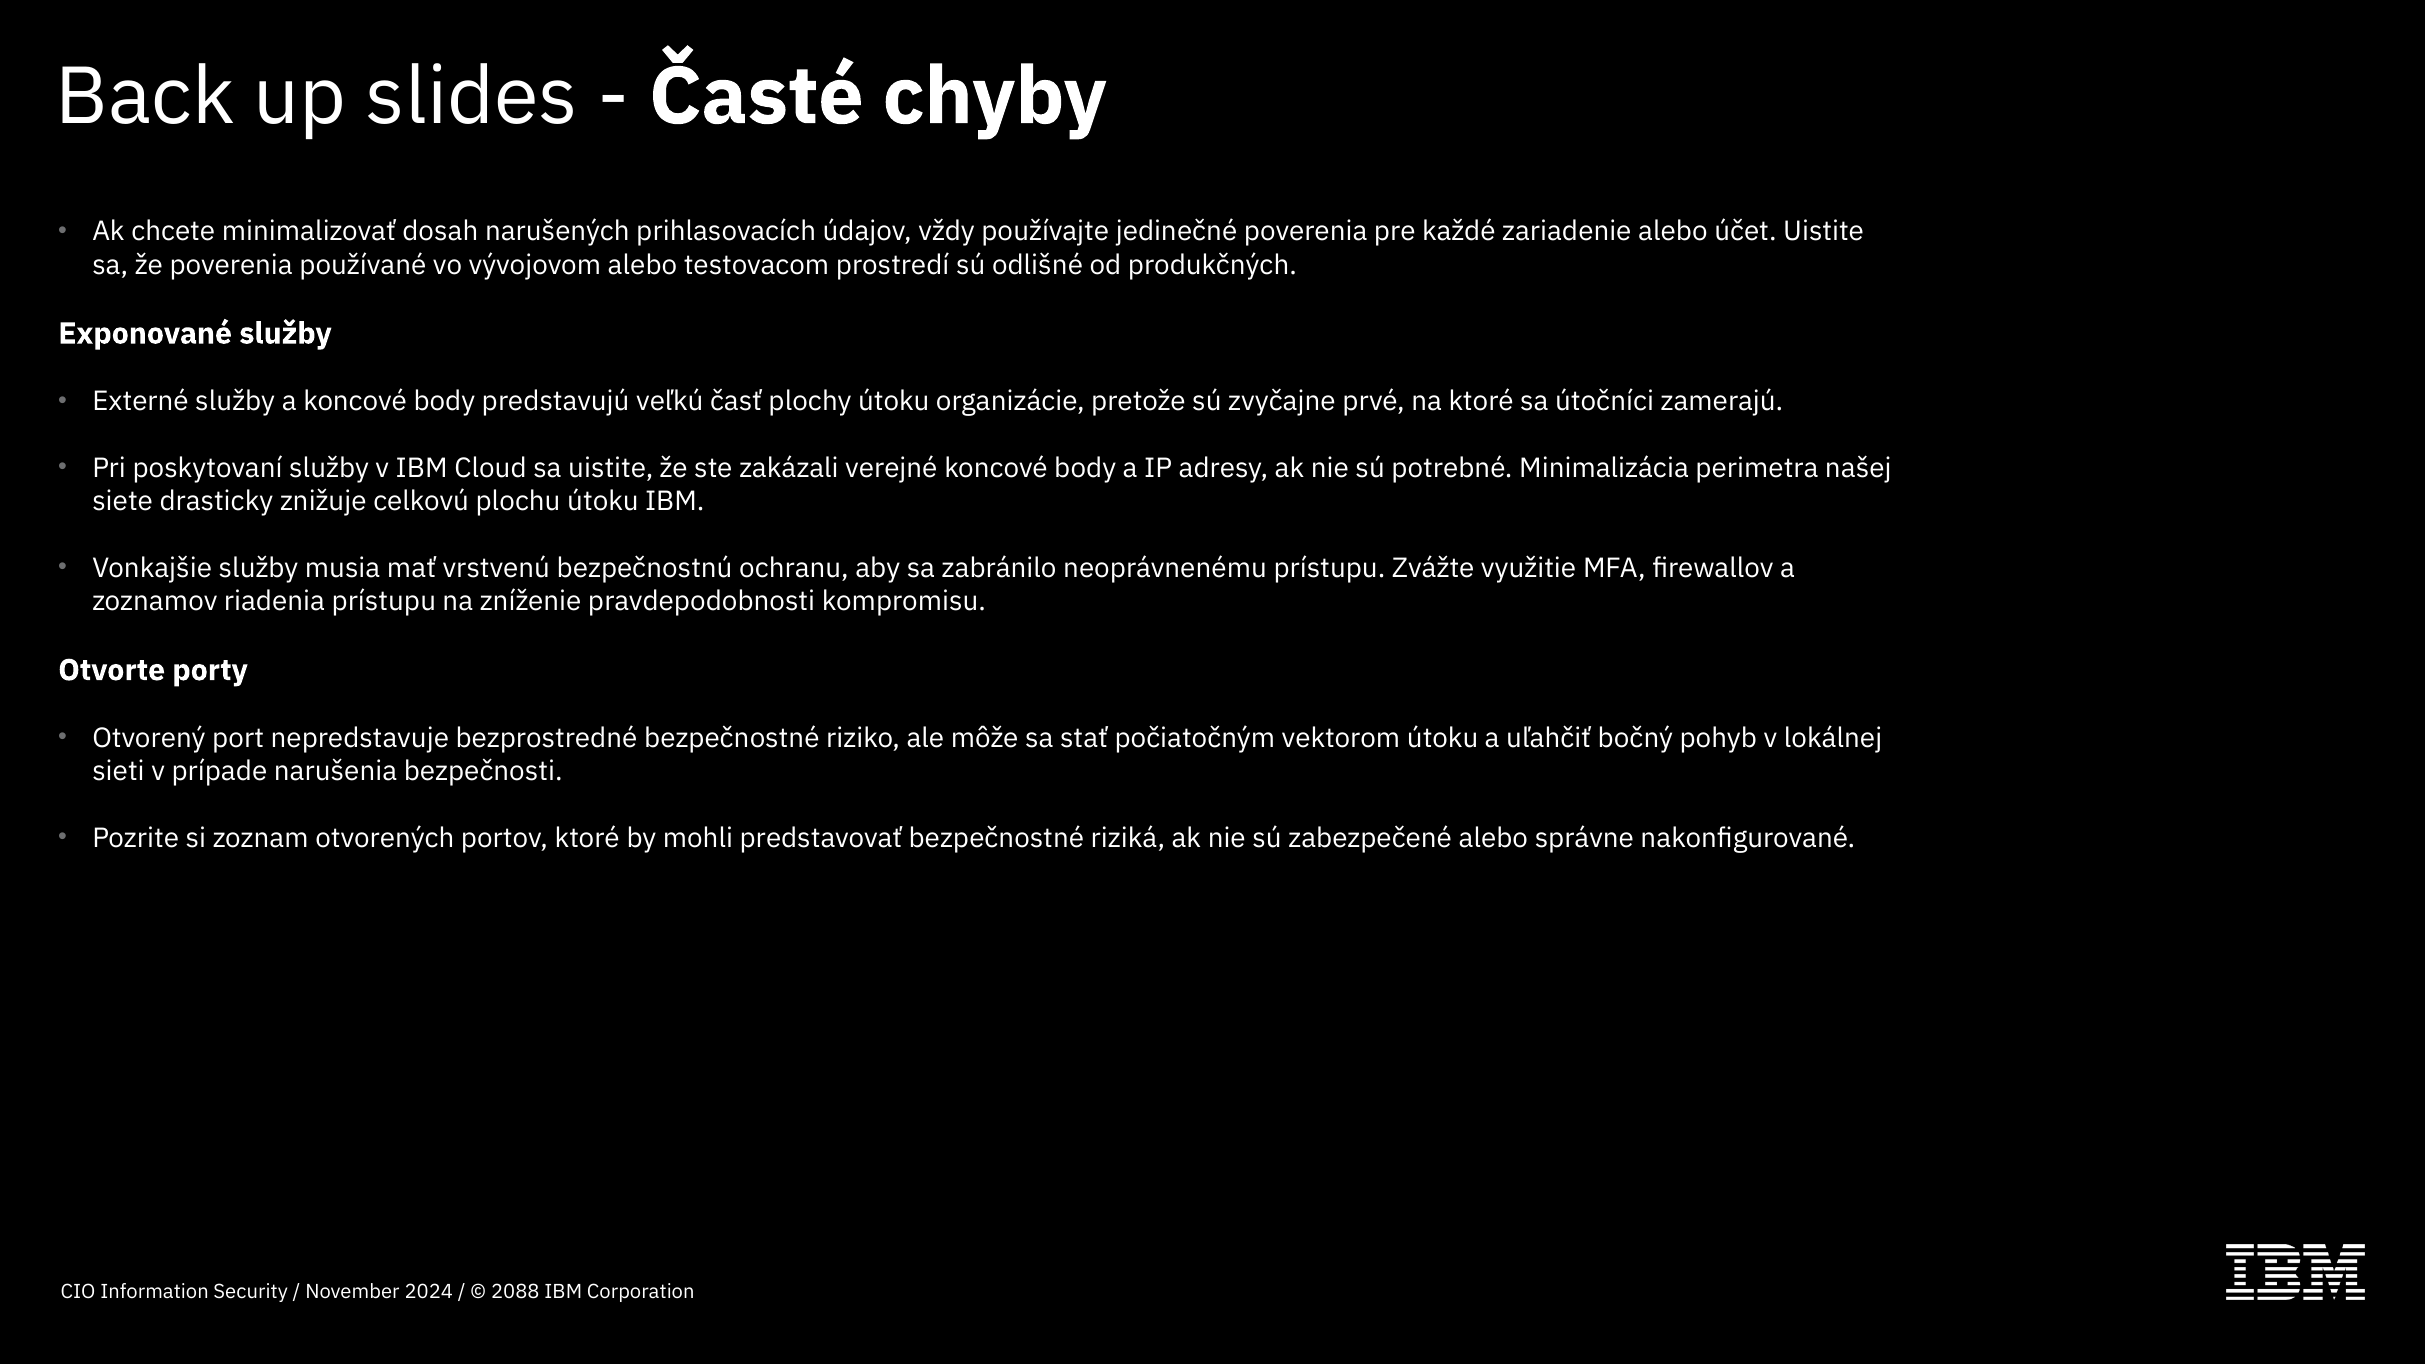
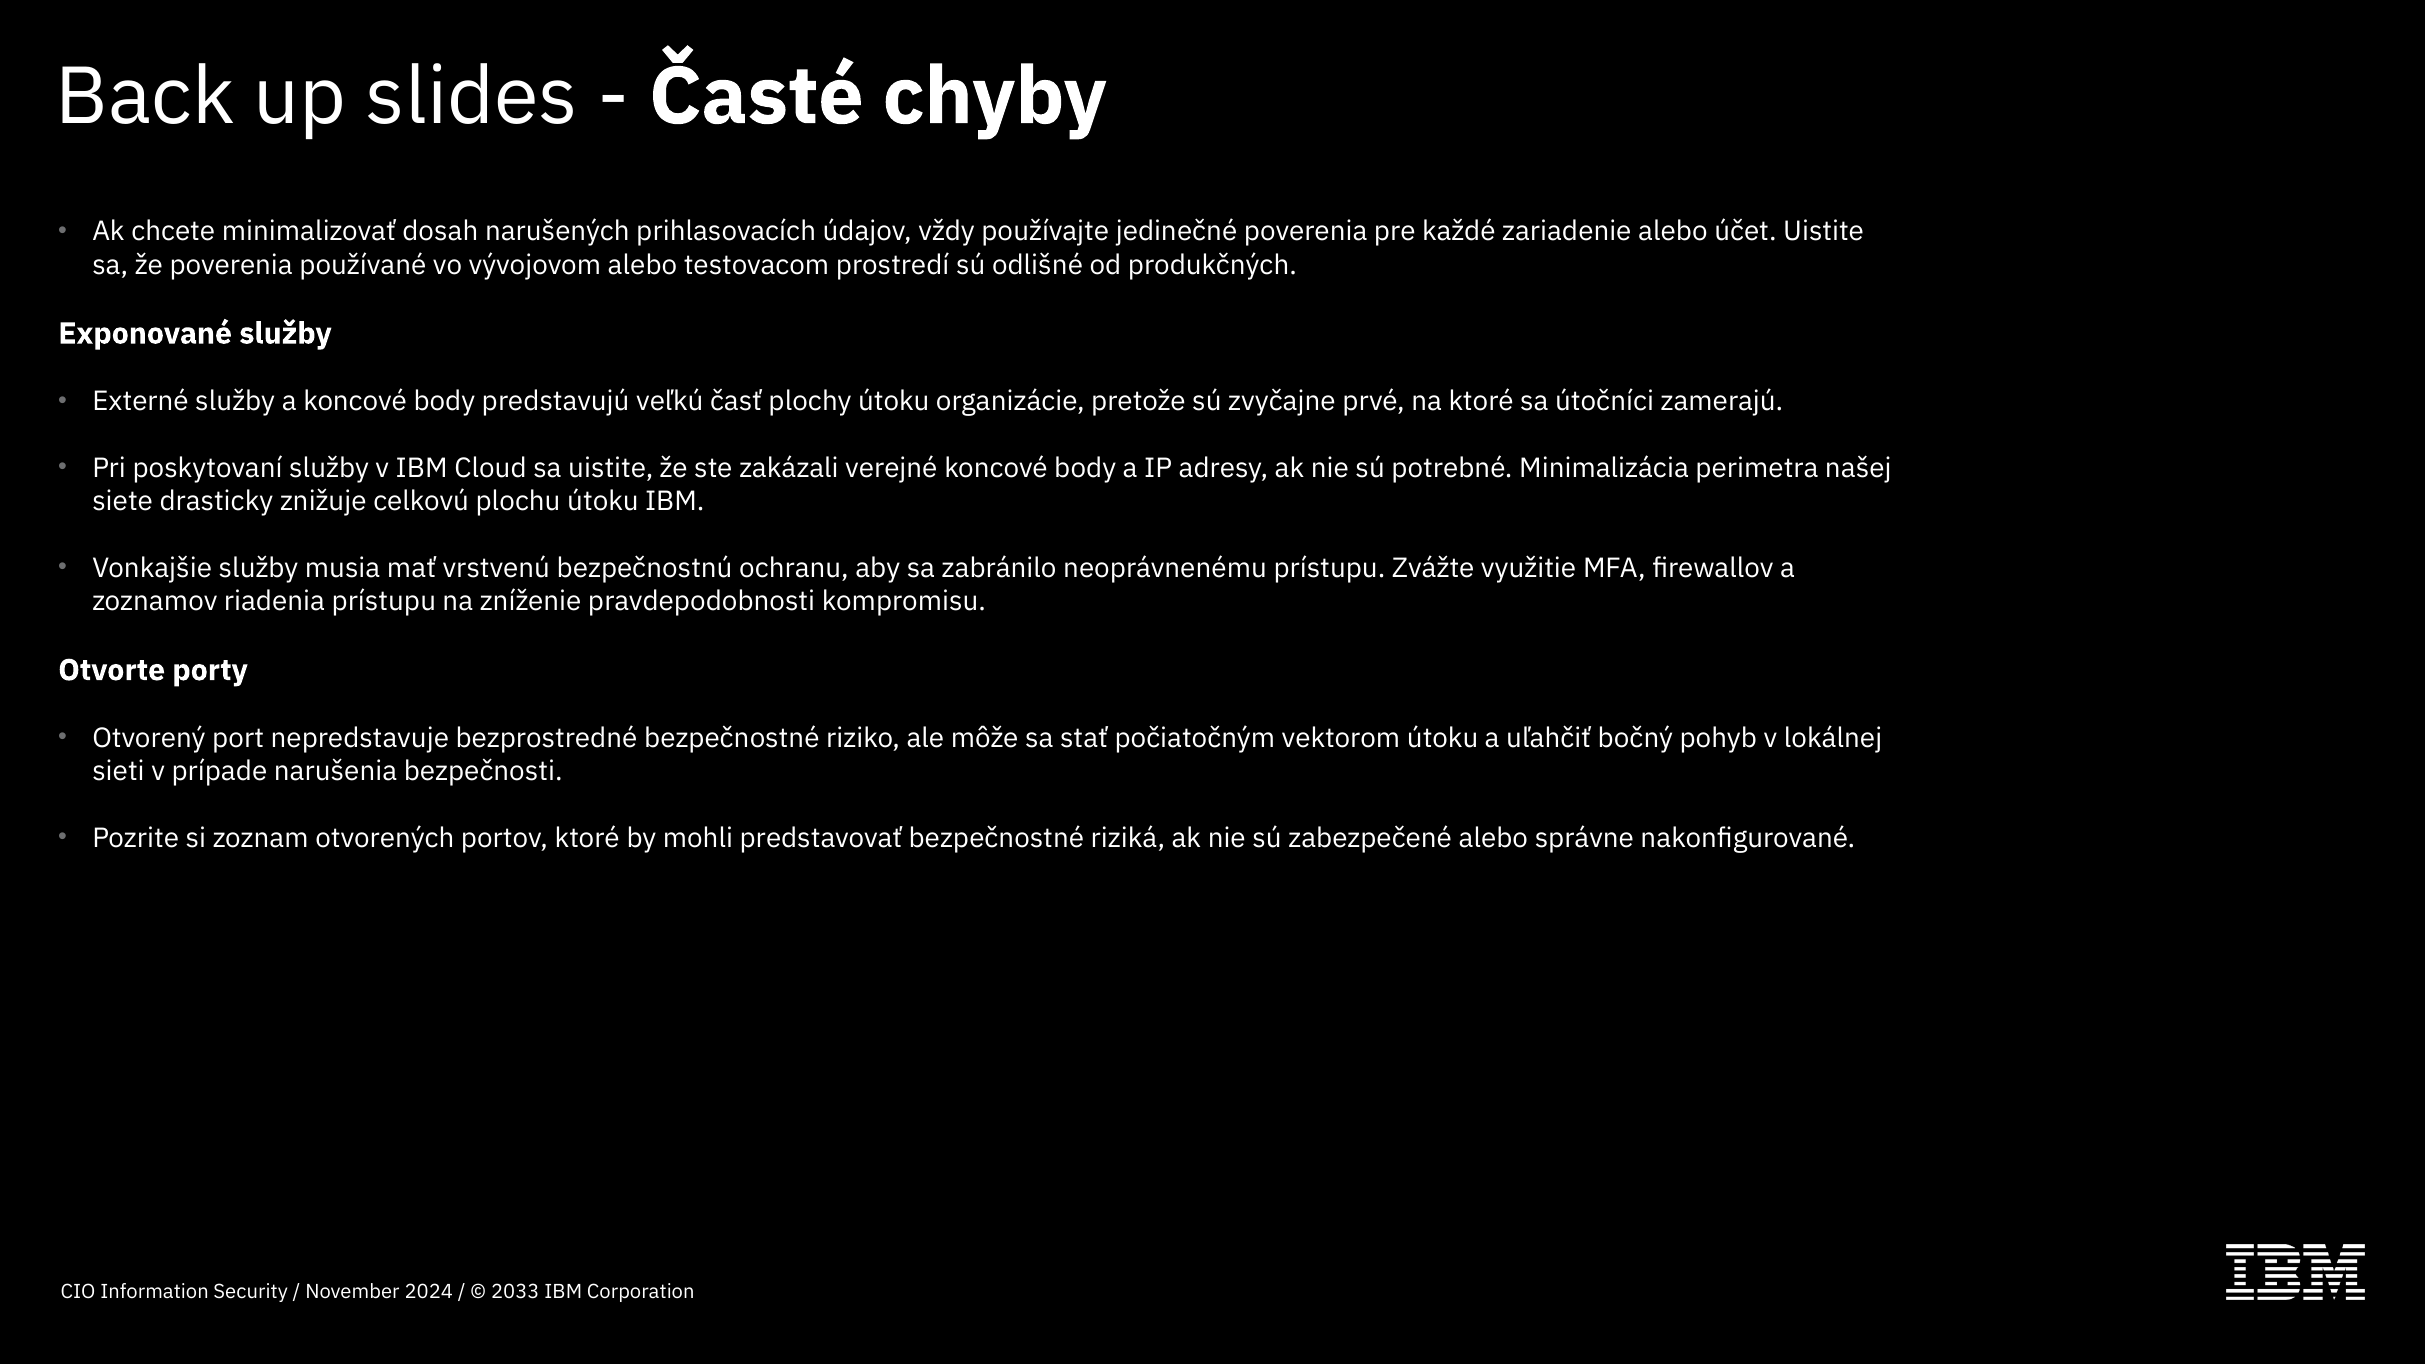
2088: 2088 -> 2033 (515, 1292)
